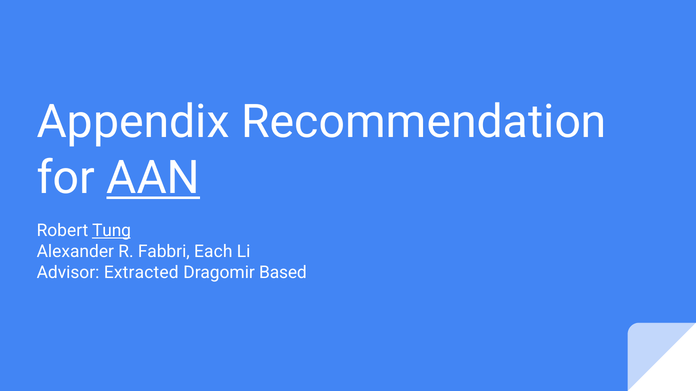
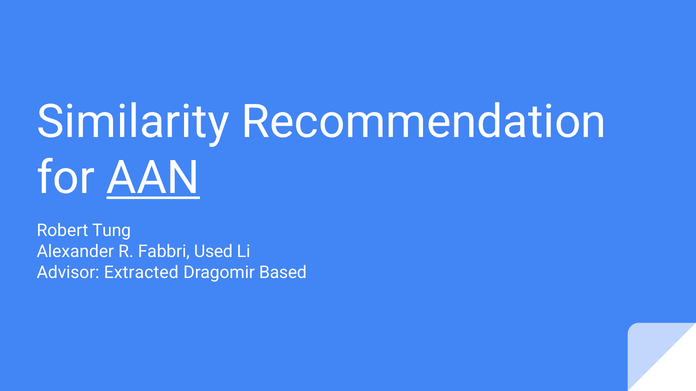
Appendix: Appendix -> Similarity (133, 122)
Tung underline: present -> none (112, 231)
Each: Each -> Used (213, 252)
